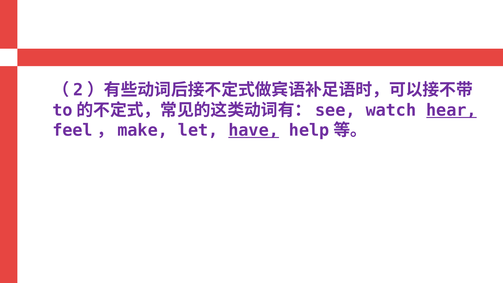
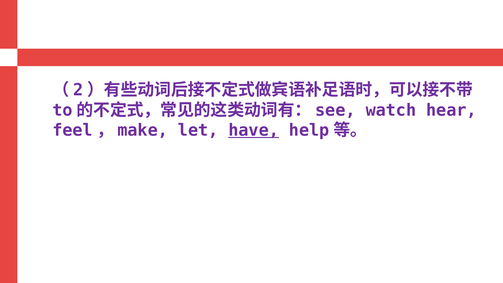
hear underline: present -> none (451, 110)
